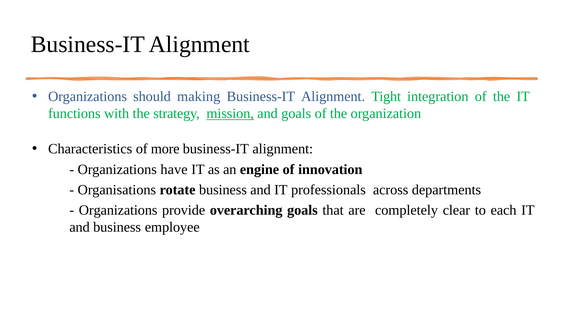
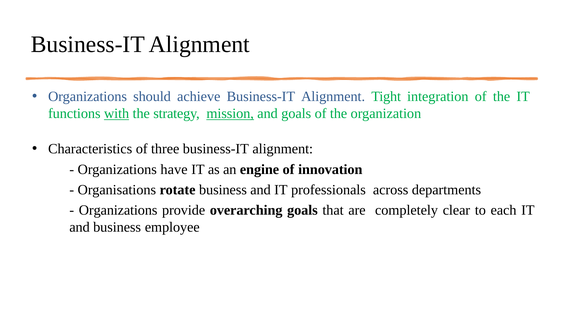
making: making -> achieve (199, 97)
with underline: none -> present (117, 114)
more: more -> three (165, 149)
